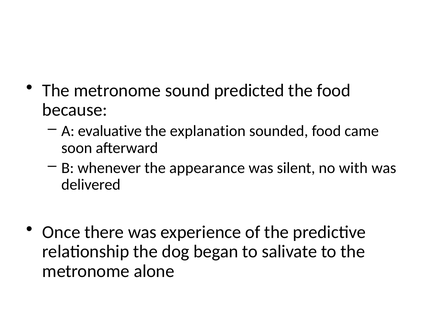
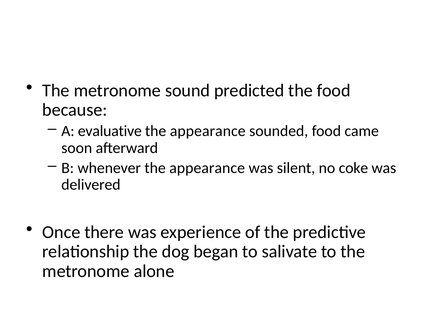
explanation: explanation -> appearance (208, 131)
with: with -> coke (353, 168)
